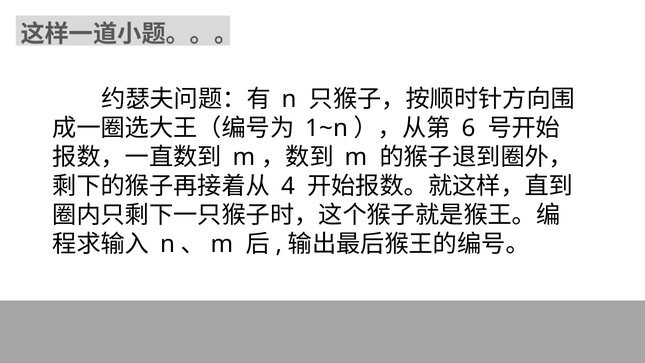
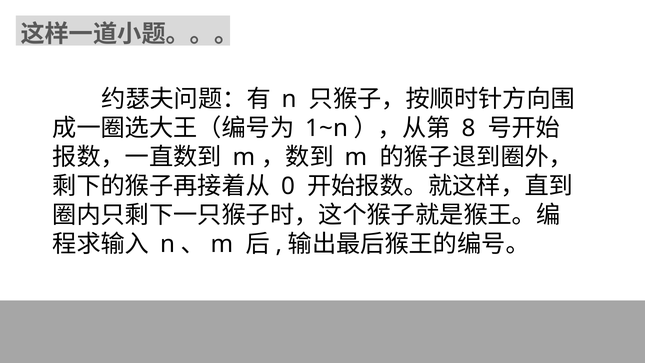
6: 6 -> 8 (469, 128)
4: 4 -> 0 (288, 186)
